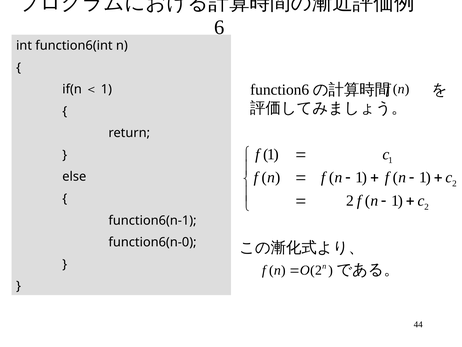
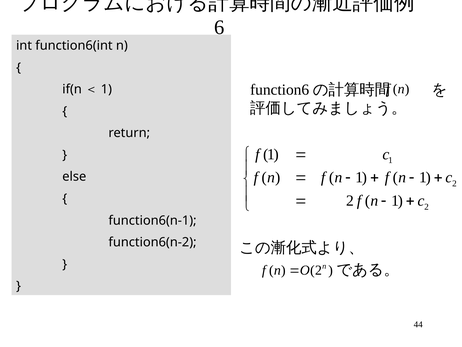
function6(n-0: function6(n-0 -> function6(n-2 (153, 242)
